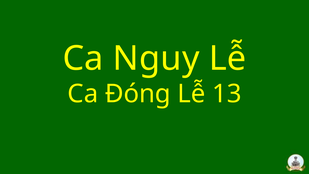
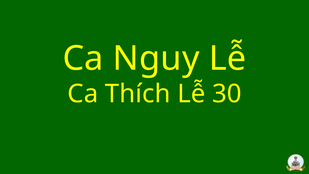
Đóng: Đóng -> Thích (138, 94)
13: 13 -> 30 (227, 94)
